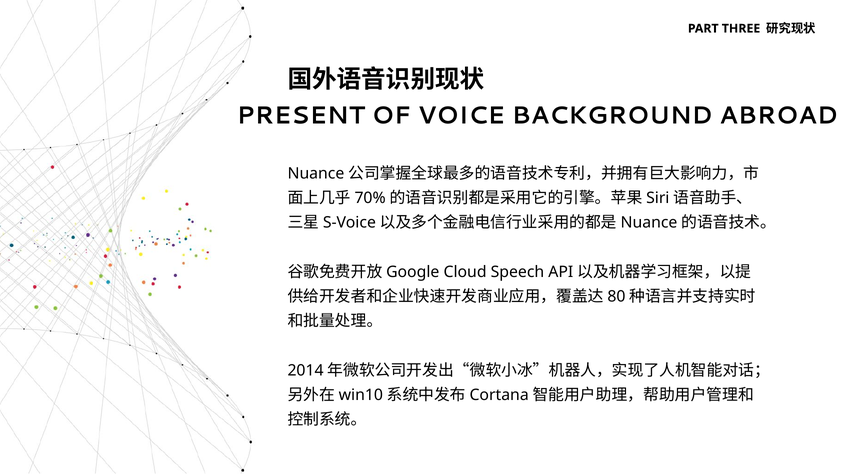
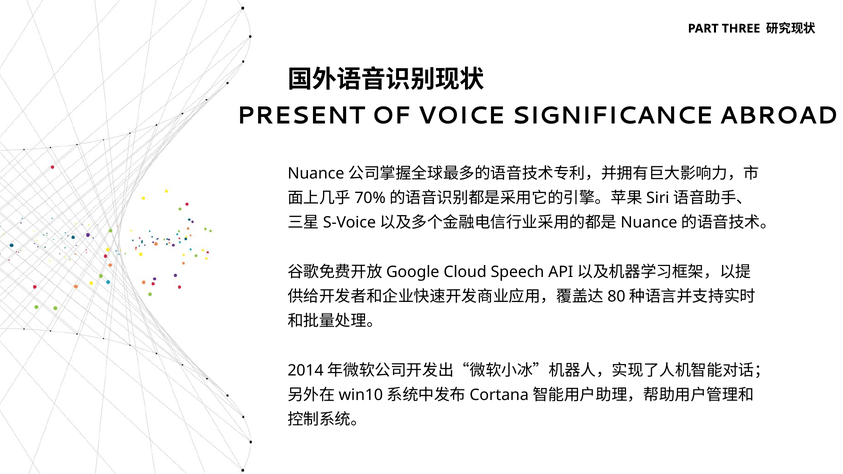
BACKGROUND: BACKGROUND -> SIGNIFICANCE (612, 116)
